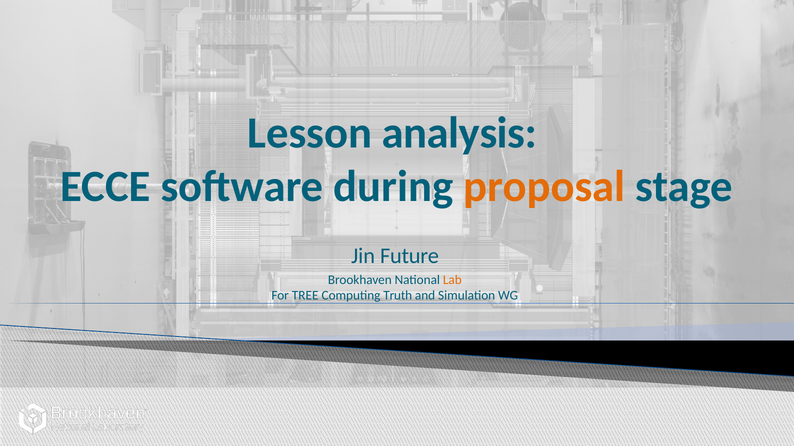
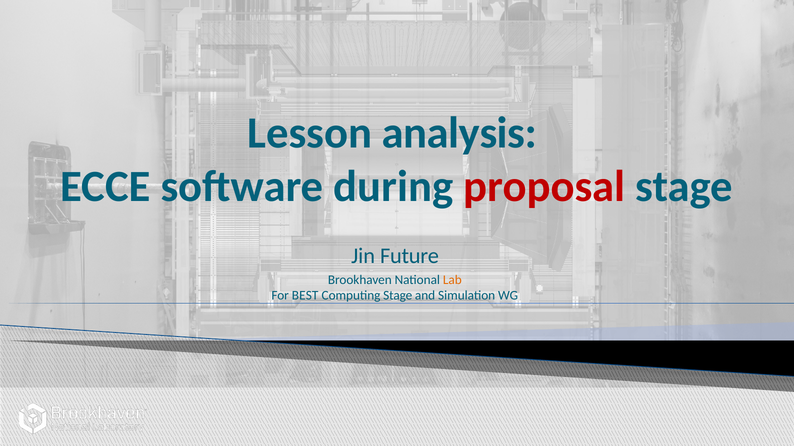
proposal colour: orange -> red (544, 187)
TREE: TREE -> BEST (305, 296)
Computing Truth: Truth -> Stage (398, 296)
